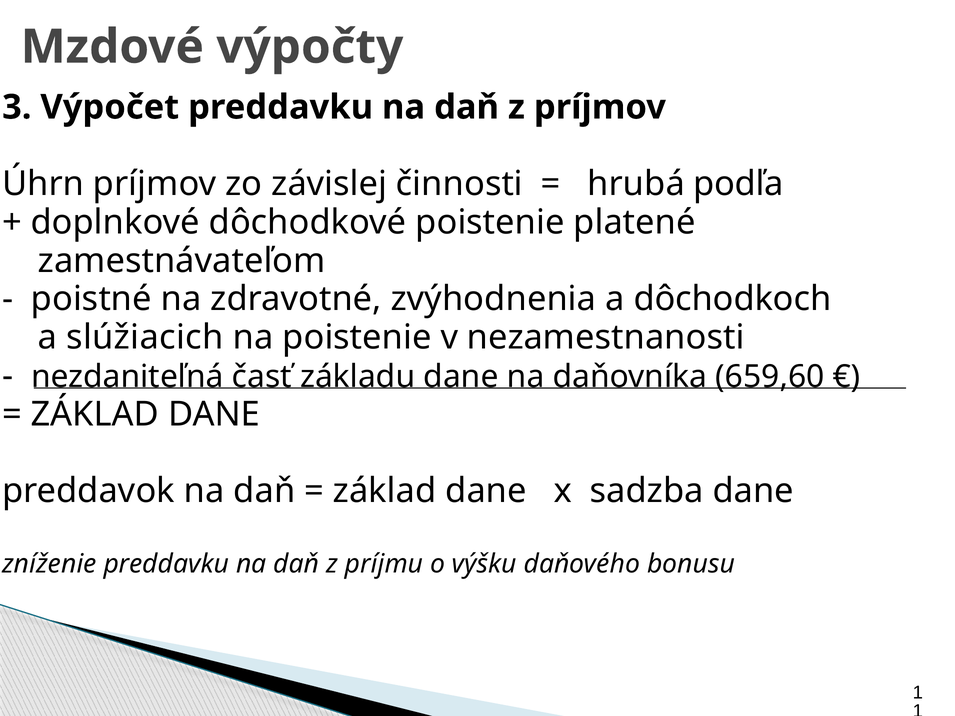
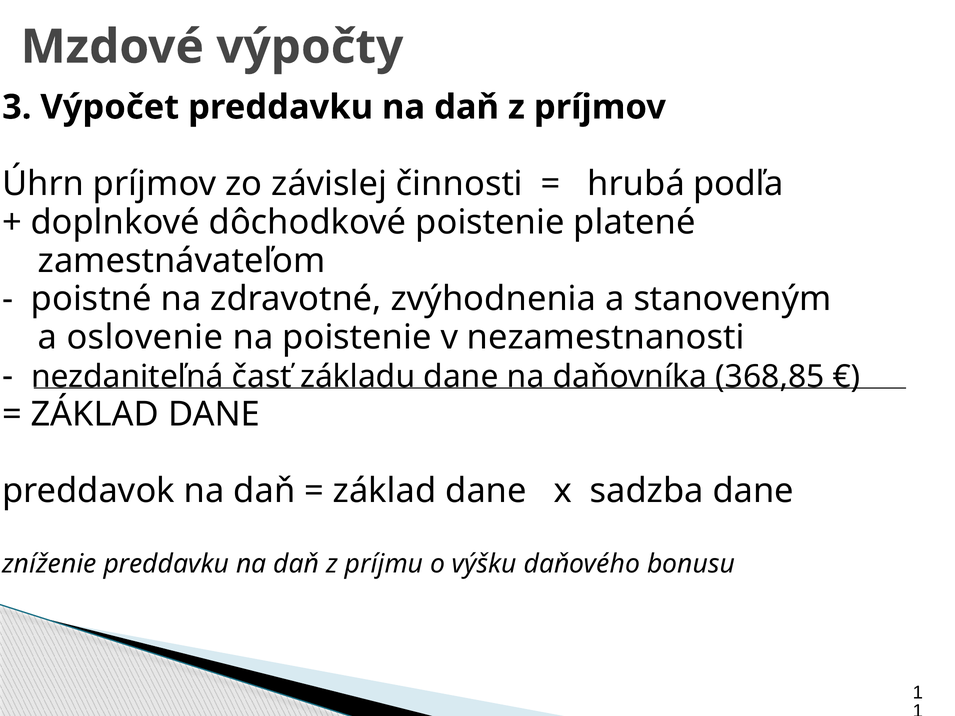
dôchodkoch: dôchodkoch -> stanoveným (732, 299)
slúžiacich: slúžiacich -> oslovenie (145, 338)
659,60: 659,60 -> 368,85 (770, 377)
